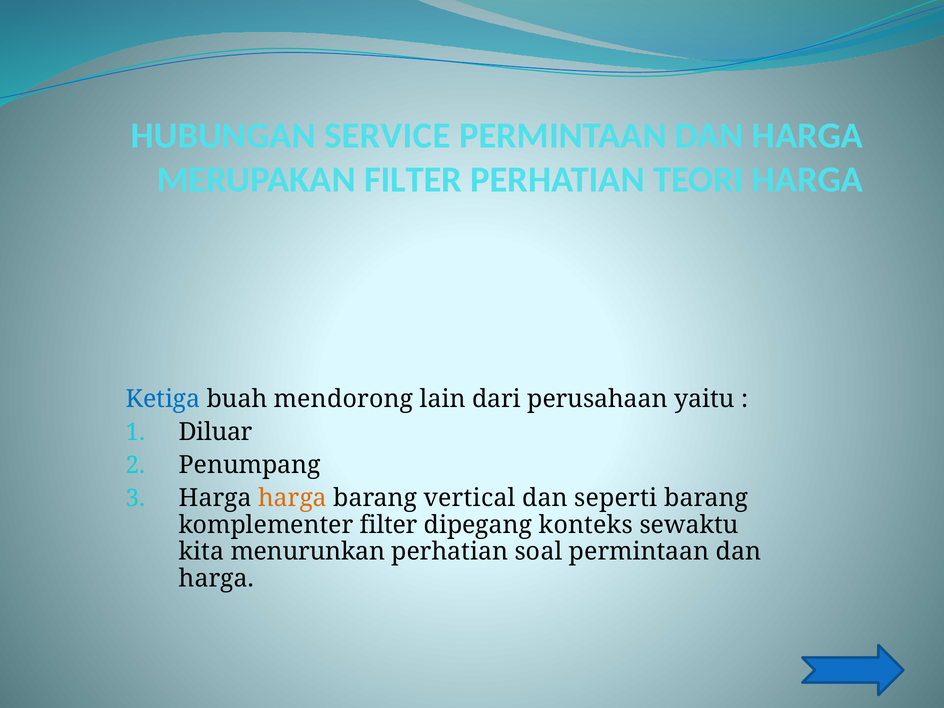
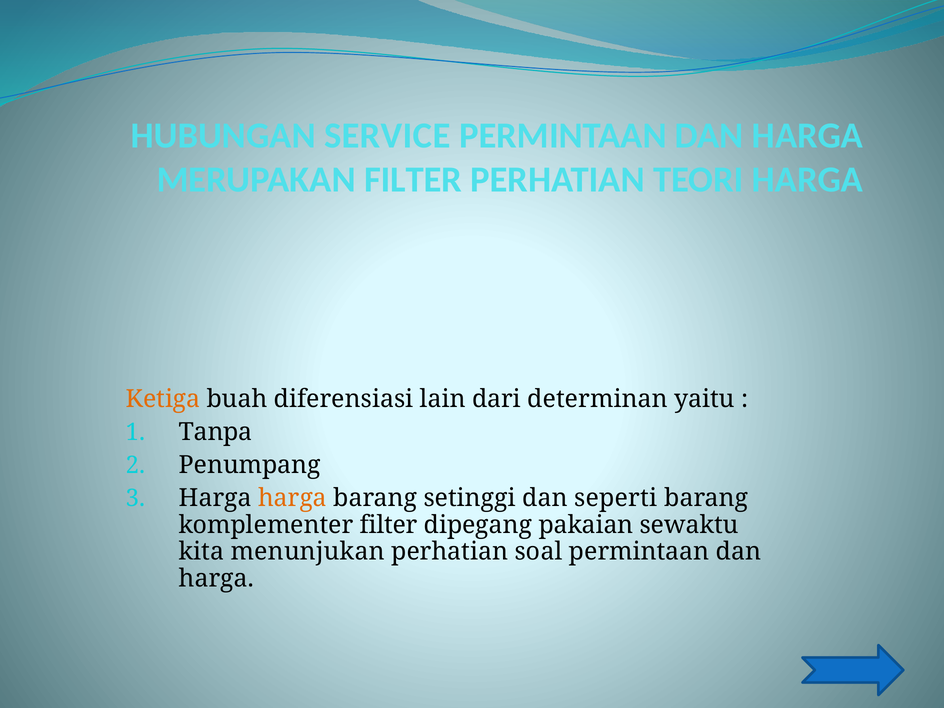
Ketiga colour: blue -> orange (163, 399)
mendorong: mendorong -> diferensiasi (344, 399)
perusahaan: perusahaan -> determinan (598, 399)
Diluar: Diluar -> Tanpa (216, 432)
vertical: vertical -> setinggi (470, 498)
konteks: konteks -> pakaian (586, 525)
menurunkan: menurunkan -> menunjukan (308, 552)
